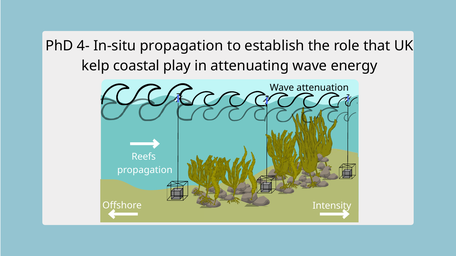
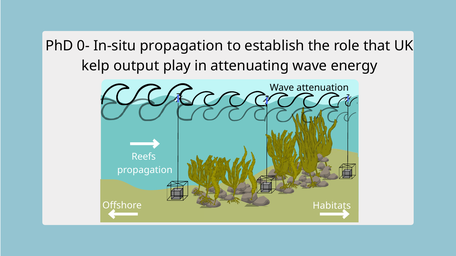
4-: 4- -> 0- (83, 46)
coastal: coastal -> output (136, 66)
Intensity: Intensity -> Habitats (332, 206)
